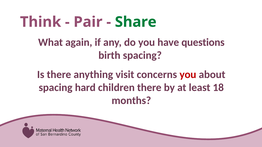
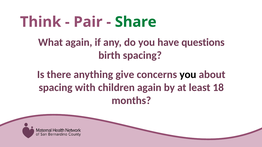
visit: visit -> give (125, 75)
you colour: red -> black (188, 75)
hard: hard -> with (85, 88)
children there: there -> again (149, 88)
